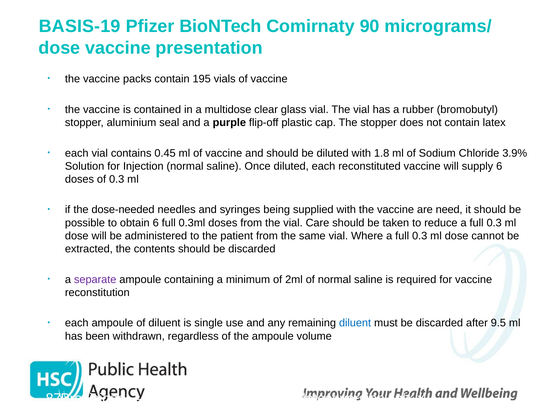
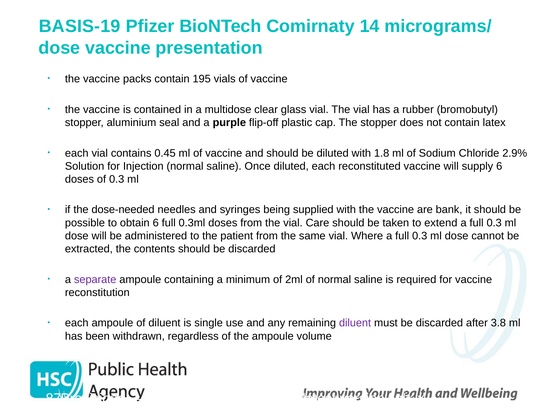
90: 90 -> 14 (370, 26)
3.9%: 3.9% -> 2.9% (515, 153)
need: need -> bank (449, 209)
reduce: reduce -> extend (441, 222)
diluent colour: blue -> purple (355, 322)
9.5: 9.5 -> 3.8 (498, 322)
